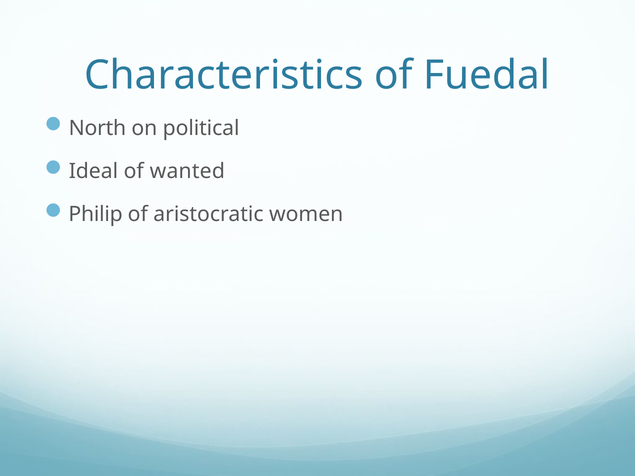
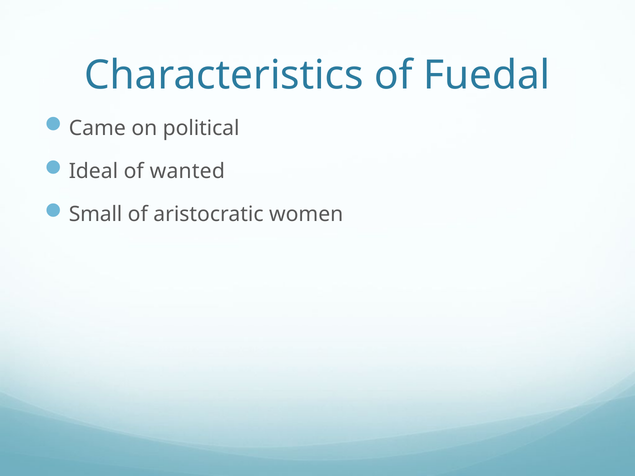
North: North -> Came (97, 128)
Philip: Philip -> Small (96, 215)
